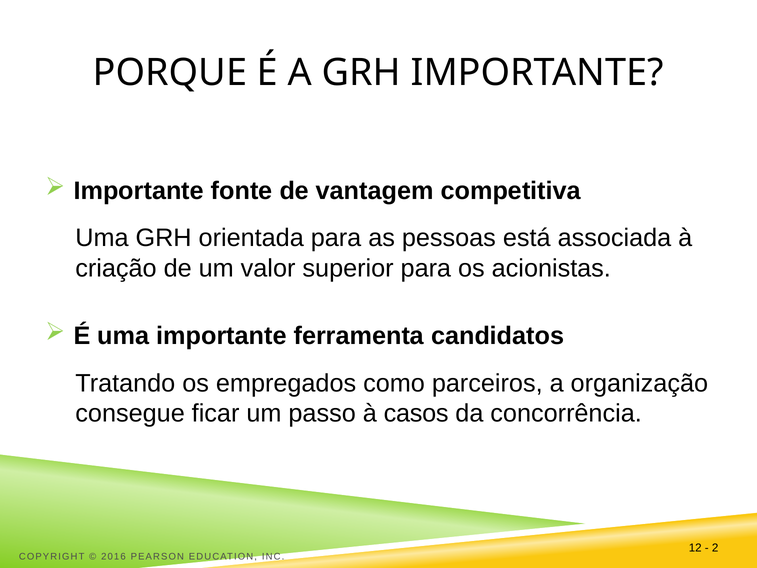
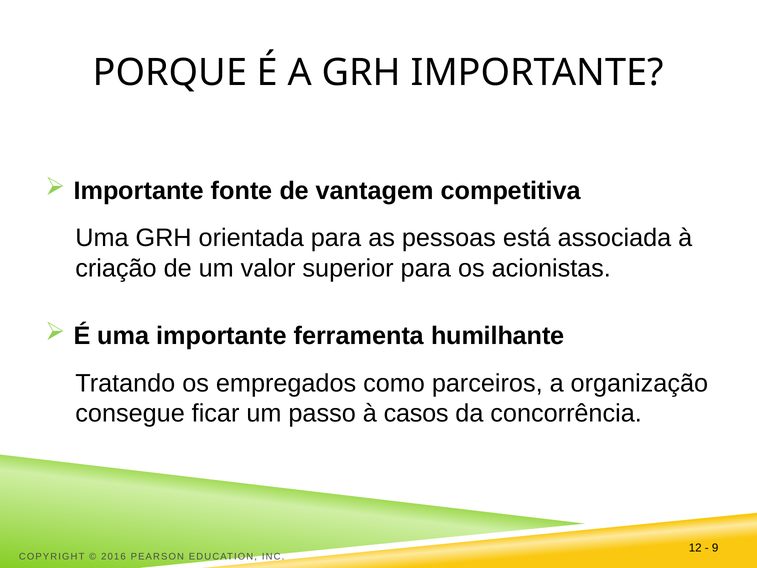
candidatos: candidatos -> humilhante (498, 336)
2: 2 -> 9 (715, 548)
